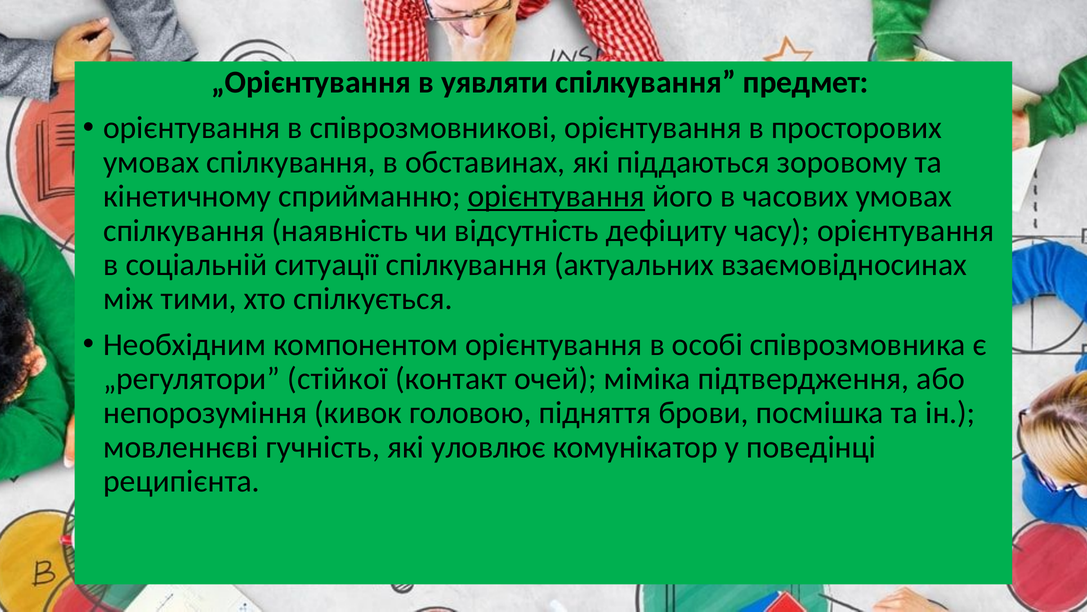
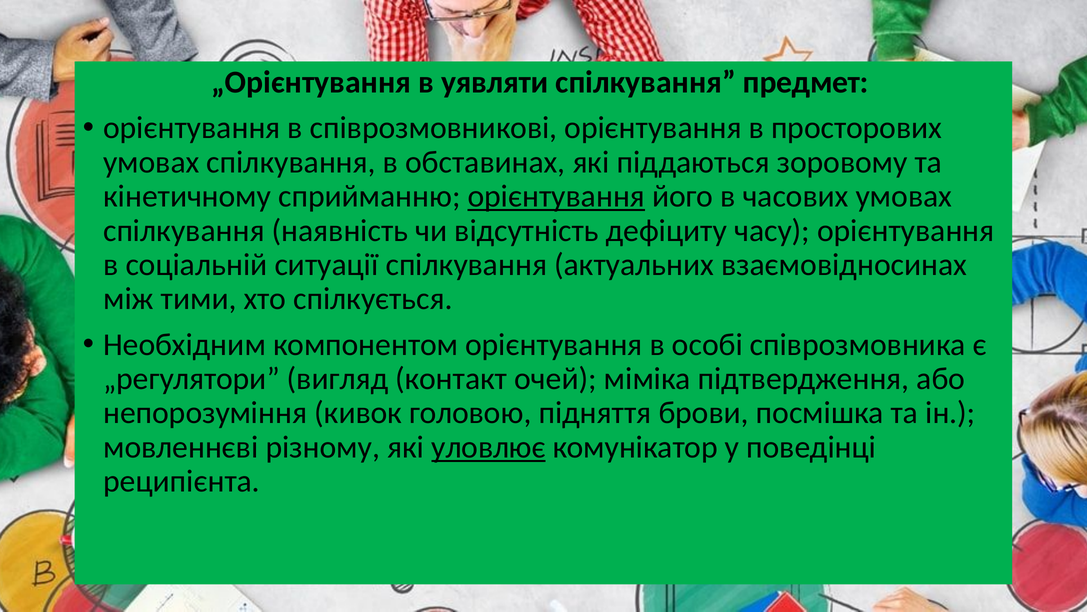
стійкої: стійкої -> вигляд (338, 378)
гучність: гучність -> різному (323, 447)
уловлює underline: none -> present (489, 447)
